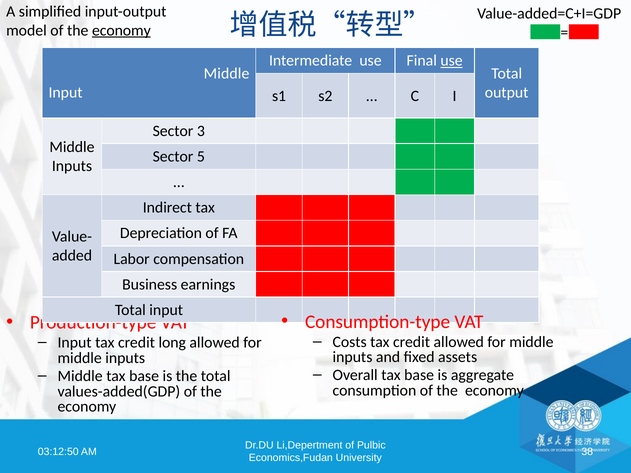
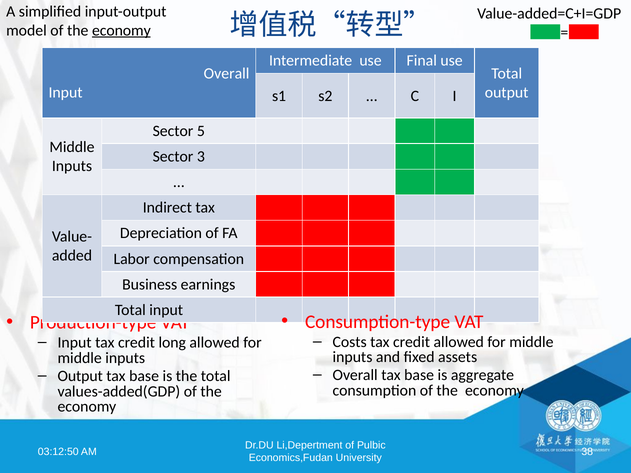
use underline: present -> none (452, 61)
Middle: Middle -> Overall (227, 73)
3: 3 -> 5 (201, 131)
5: 5 -> 3 (201, 157)
Middle: Middle -> Output (80, 376)
